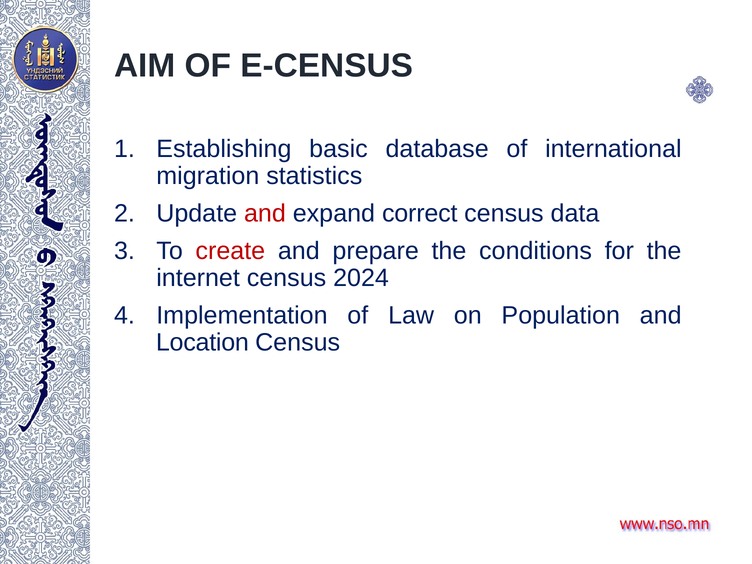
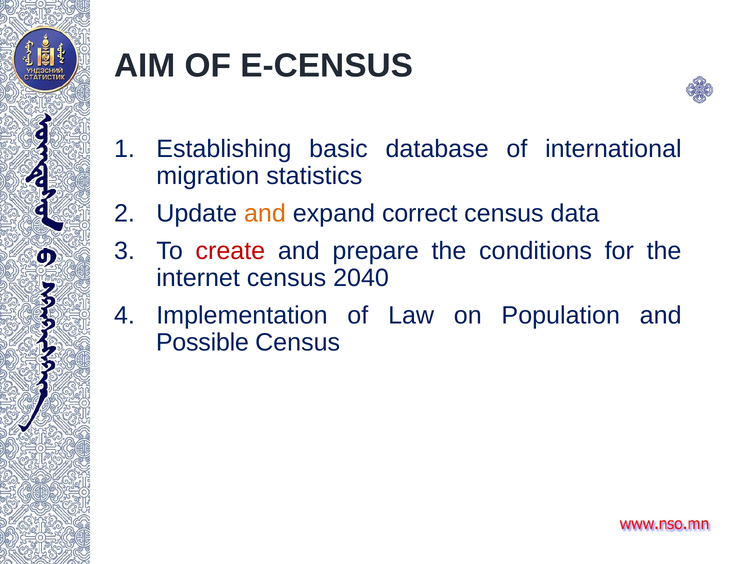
and colour: red -> orange (265, 213)
2024: 2024 -> 2040 (361, 278)
Location: Location -> Possible (202, 342)
